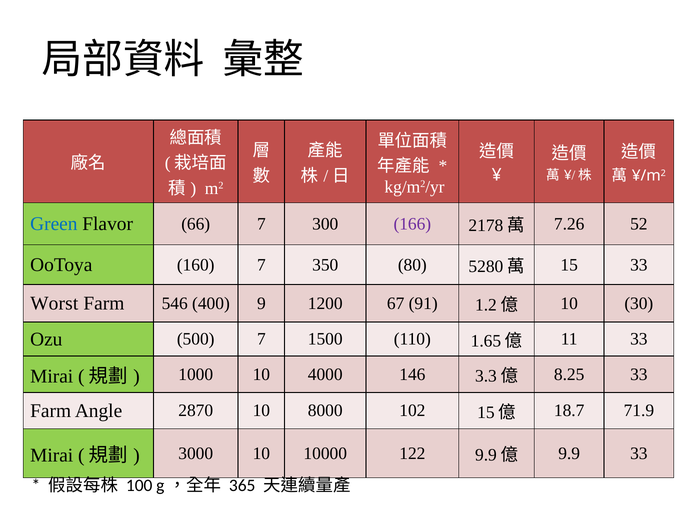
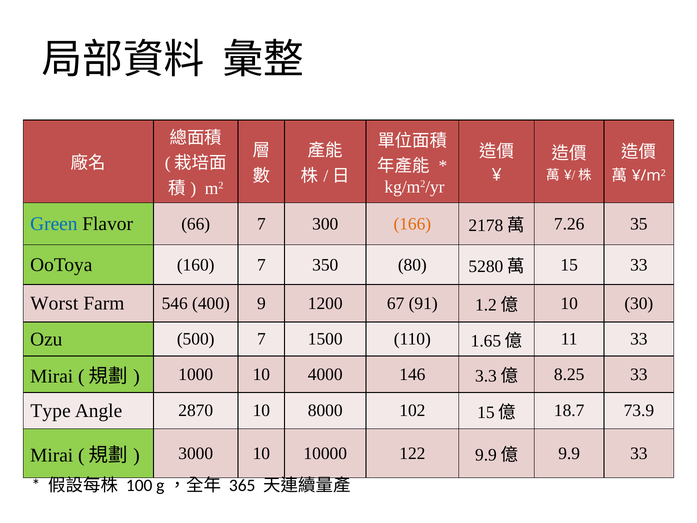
166 colour: purple -> orange (412, 224)
52: 52 -> 35 (639, 224)
Farm: Farm -> Type (51, 410)
71.9: 71.9 -> 73.9 (639, 410)
